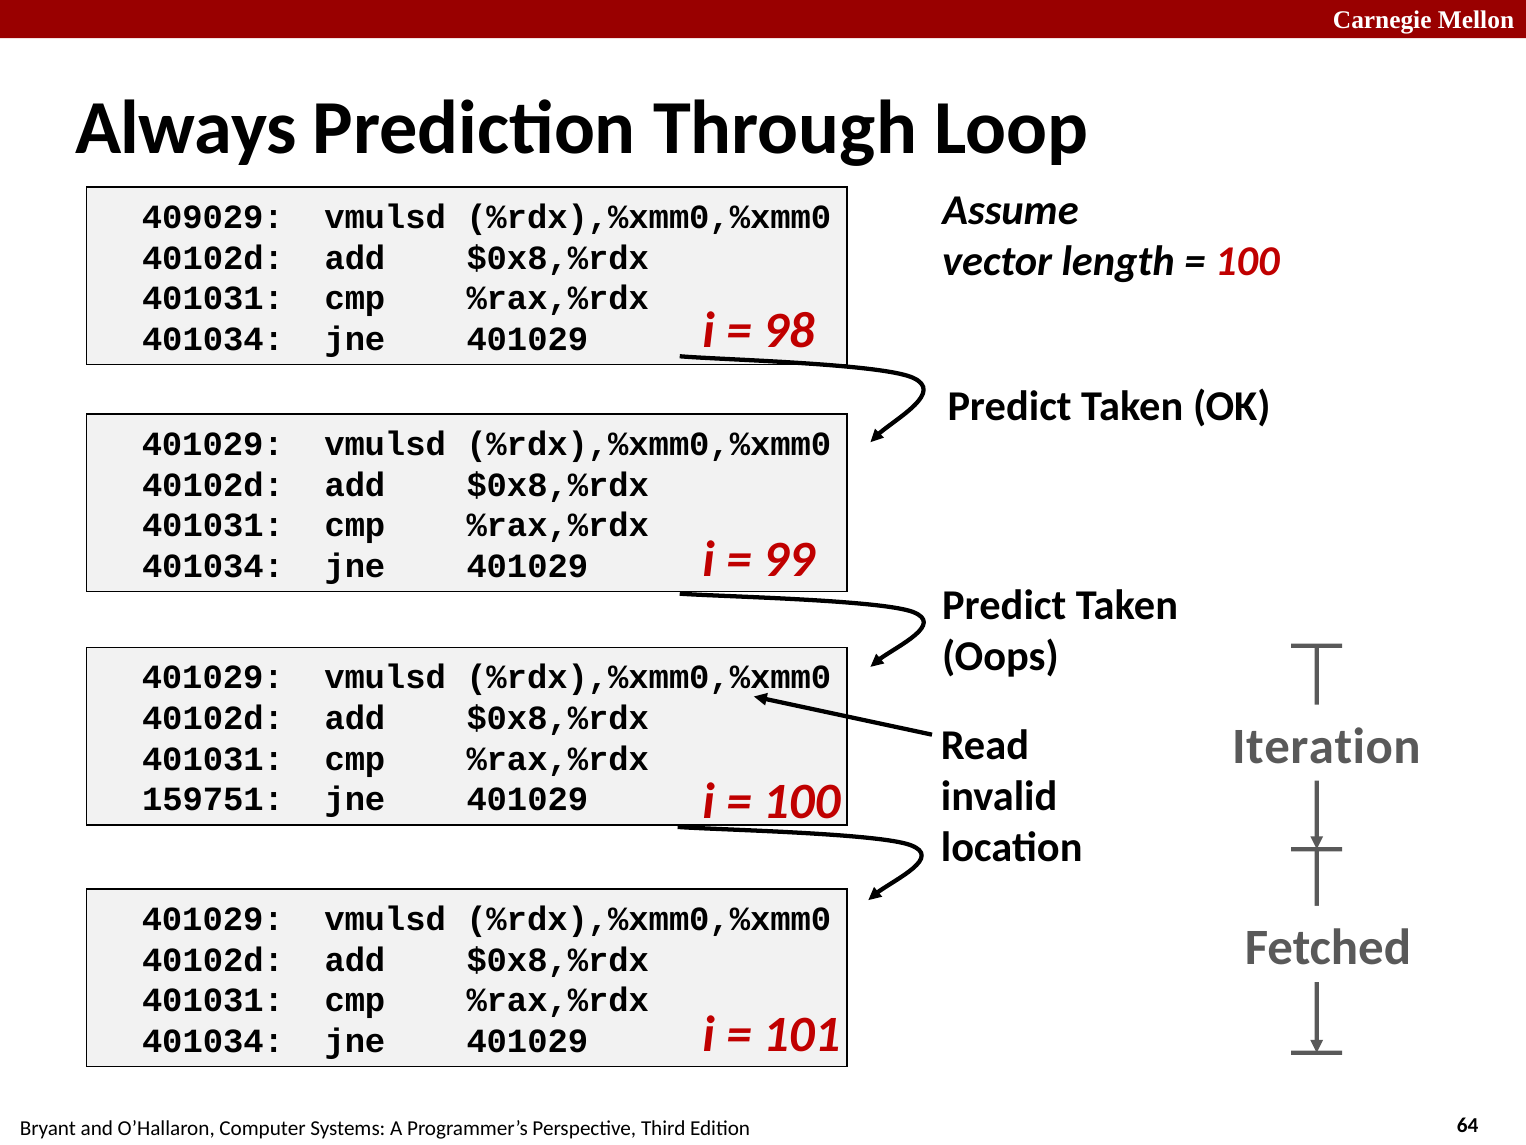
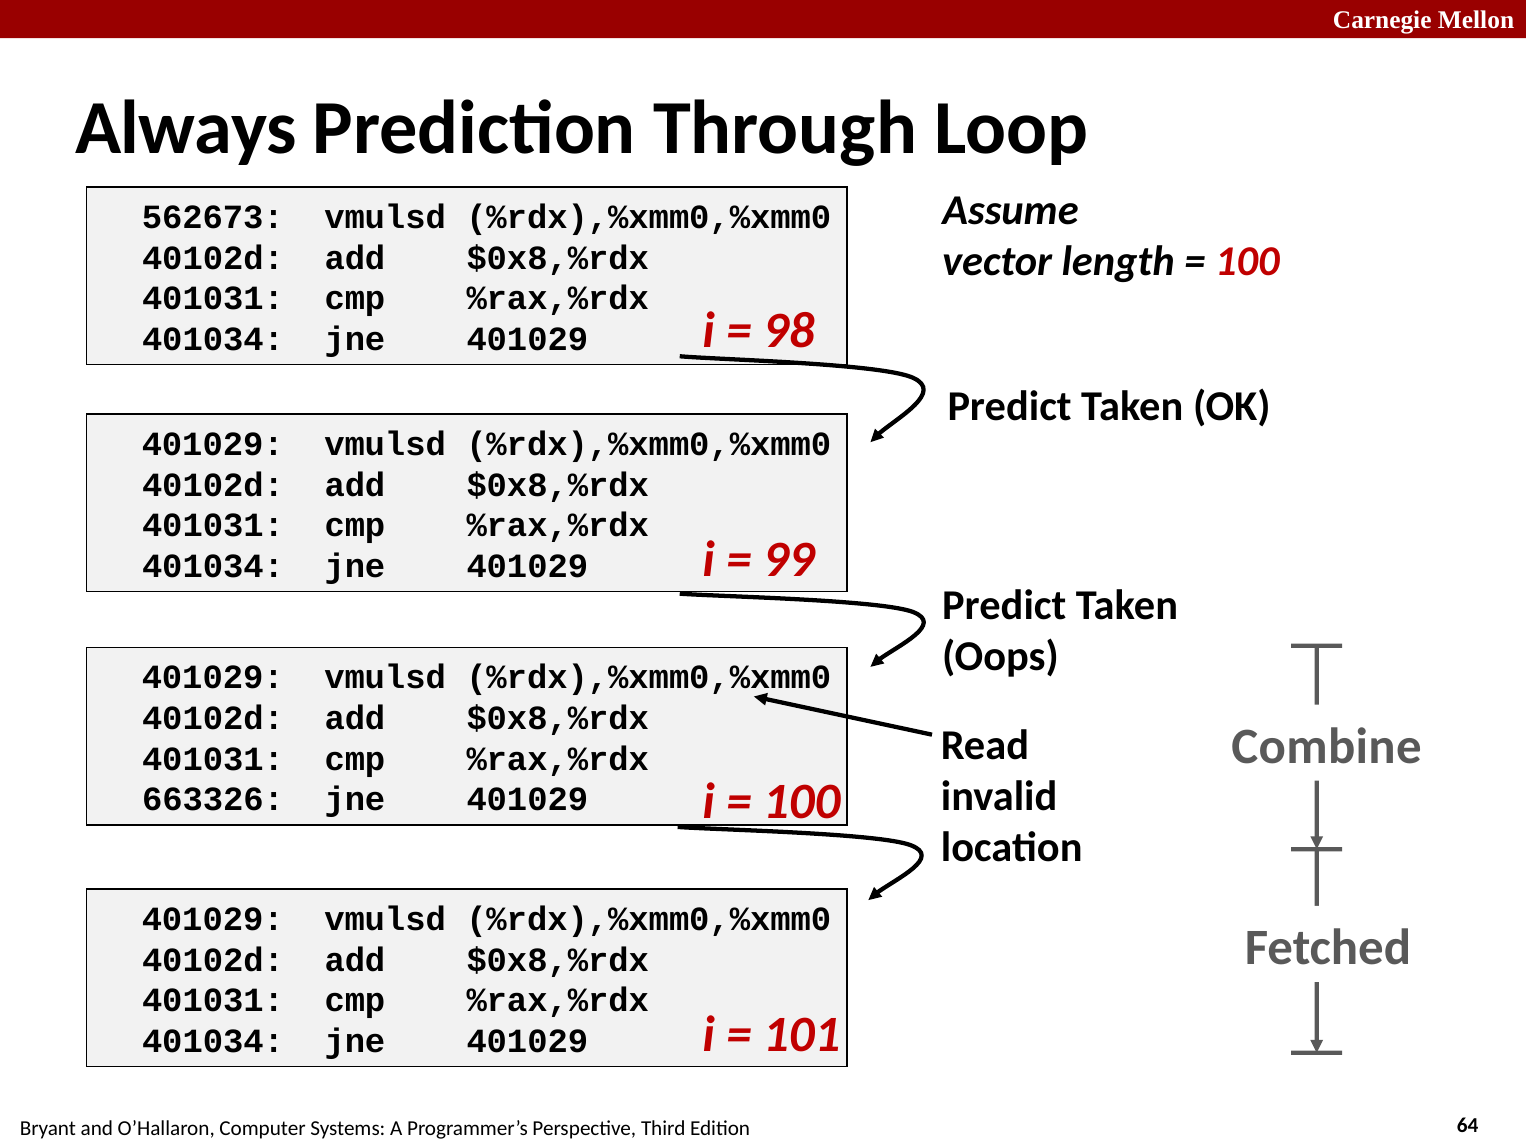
409029: 409029 -> 562673 (213, 217)
Iteration: Iteration -> Combine (1327, 746)
159751: 159751 -> 663326 (213, 799)
